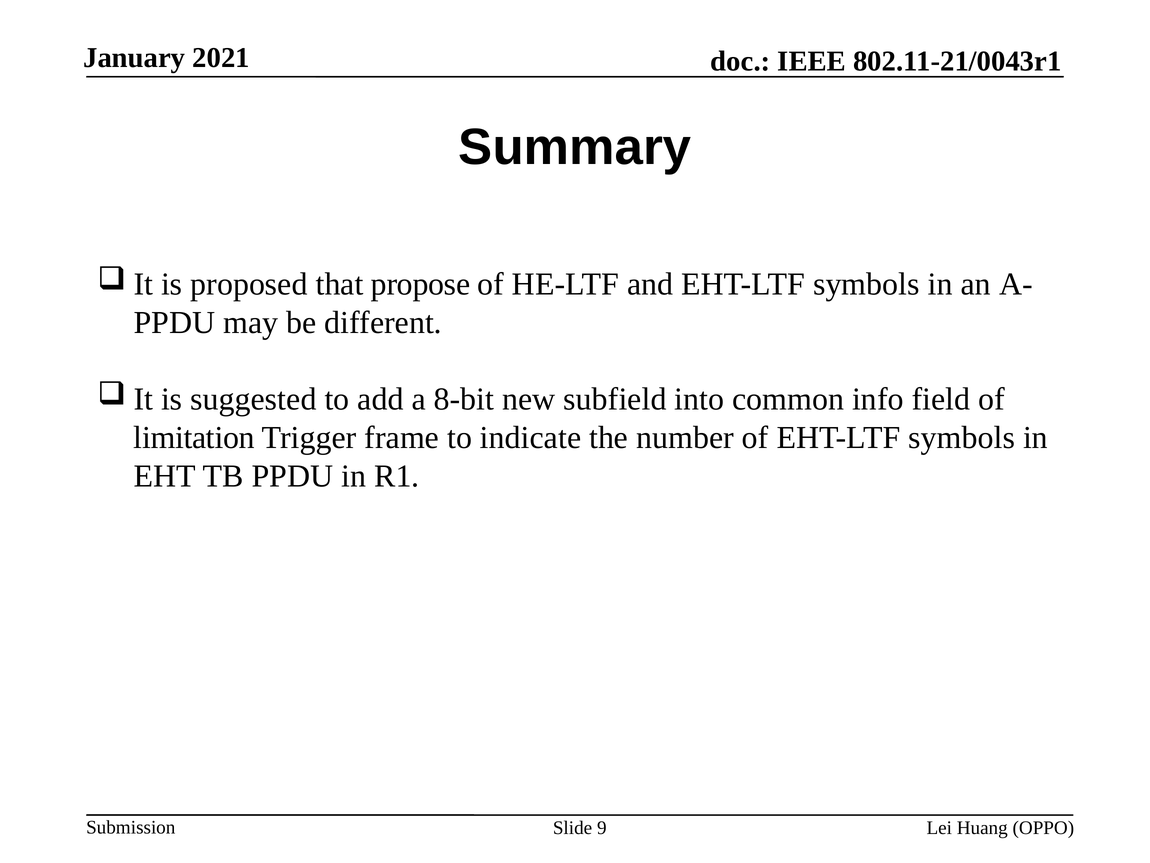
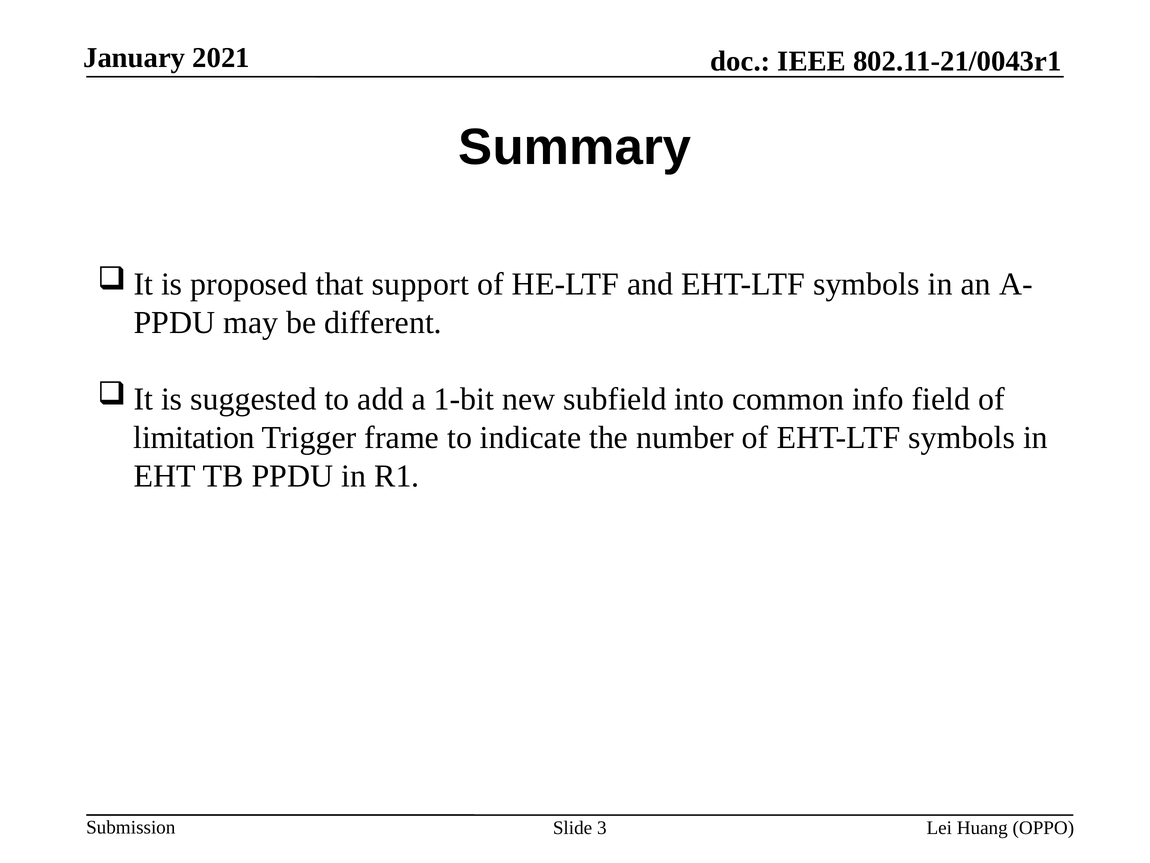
propose: propose -> support (420, 284)
8-bit: 8-bit -> 1-bit (464, 399)
9: 9 -> 3 (602, 827)
